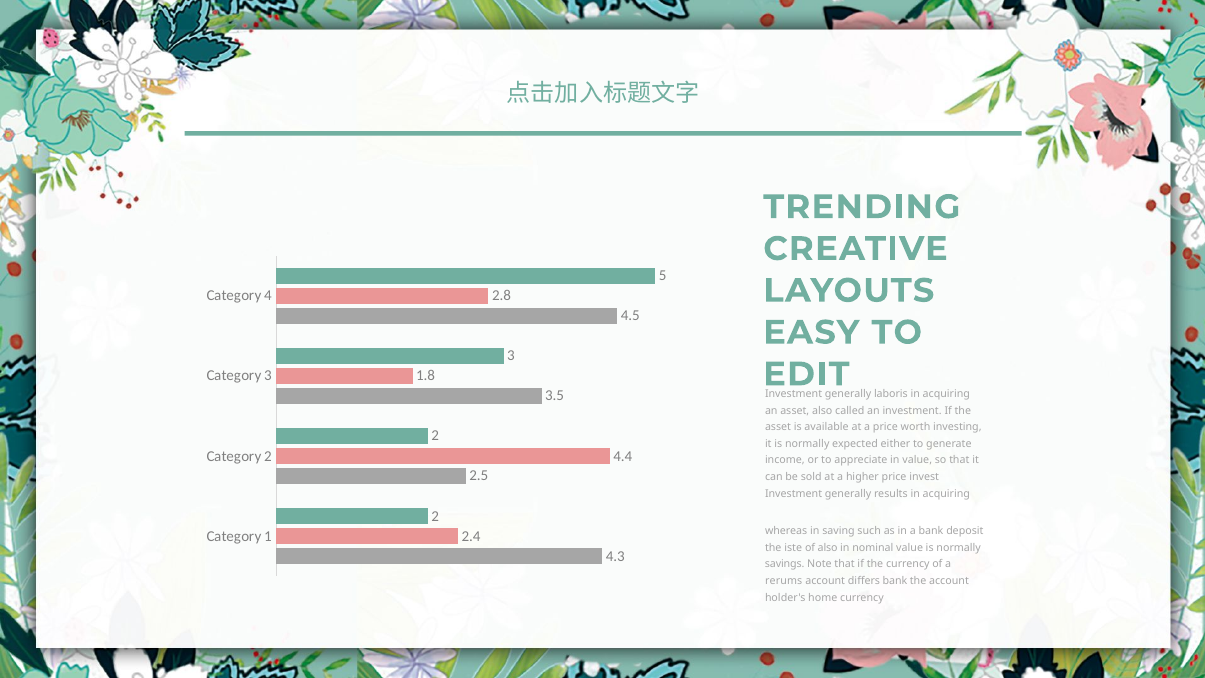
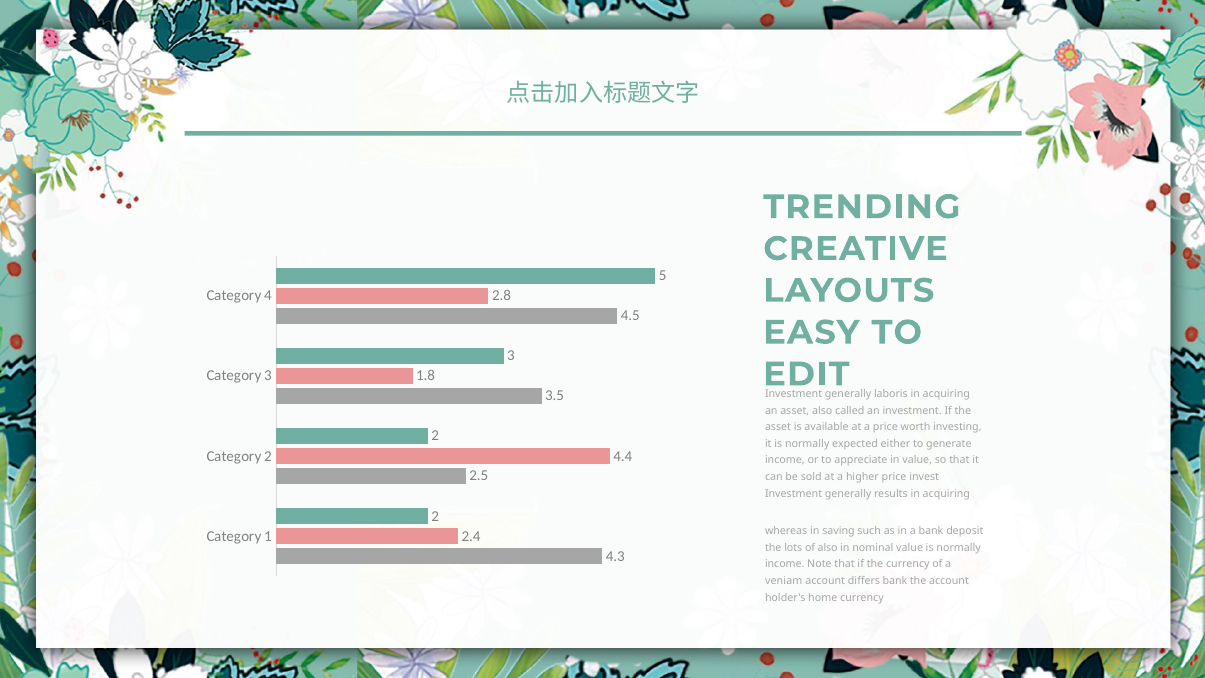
iste: iste -> lots (793, 548)
savings: savings -> income (785, 564)
rerums: rerums -> veniam (784, 581)
